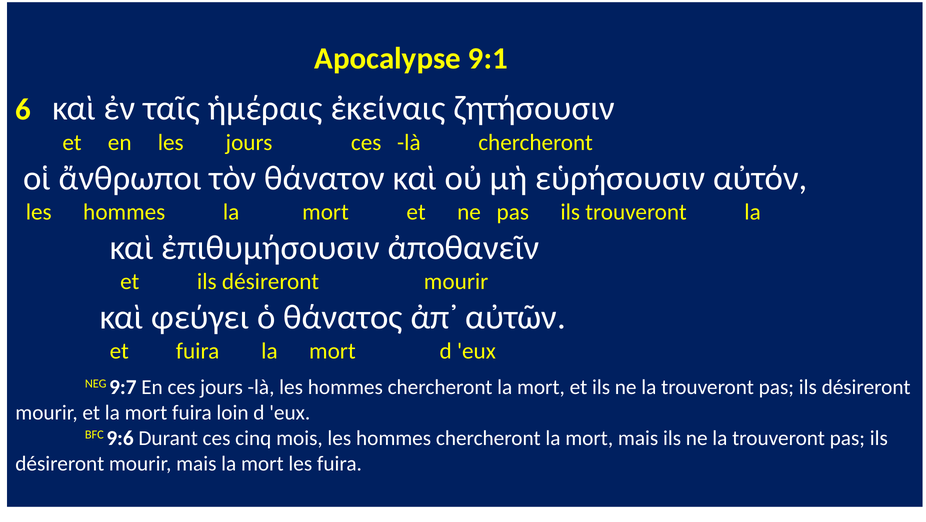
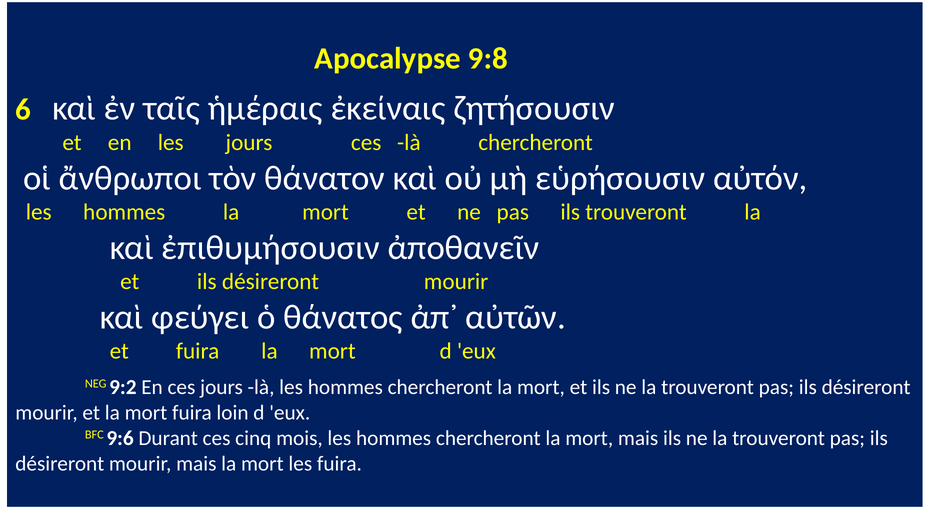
9:1: 9:1 -> 9:8 (488, 59)
9:7: 9:7 -> 9:2 (123, 387)
